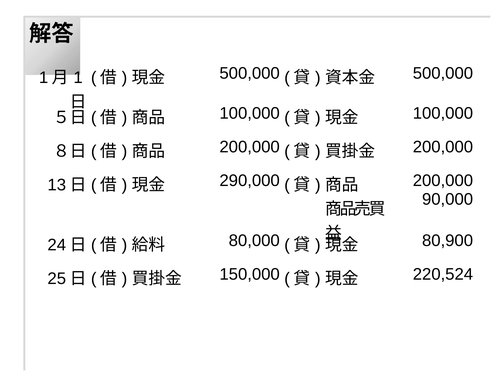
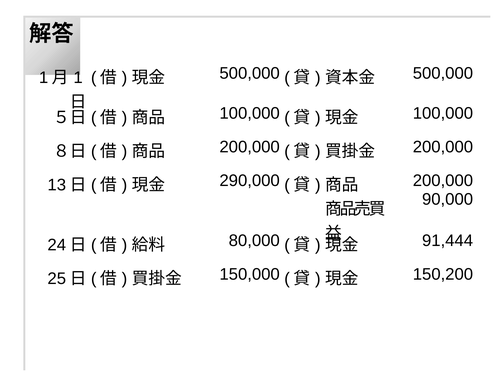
80,900: 80,900 -> 91,444 (448, 241)
220,524: 220,524 -> 150,200 (443, 274)
